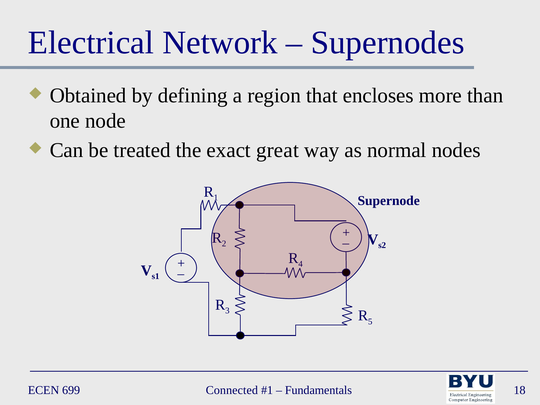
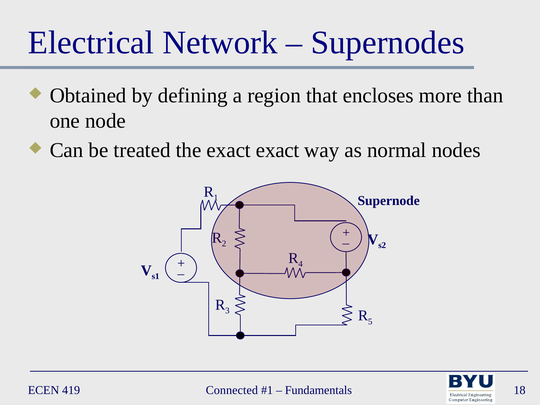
exact great: great -> exact (278, 150)
699: 699 -> 419 (71, 390)
